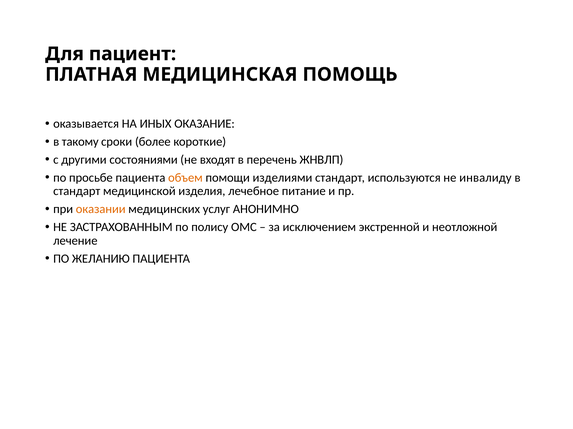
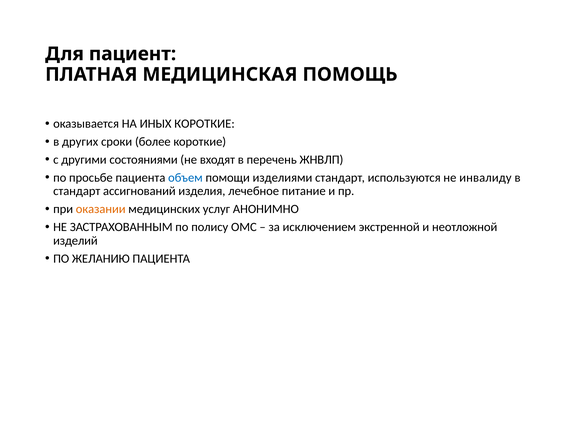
ИНЫХ ОКАЗАНИЕ: ОКАЗАНИЕ -> КОРОТКИЕ (204, 124)
такому: такому -> других (80, 142)
объем colour: orange -> blue (185, 178)
медицинской: медицинской -> ассигнований (139, 191)
лечение: лечение -> изделий (75, 241)
